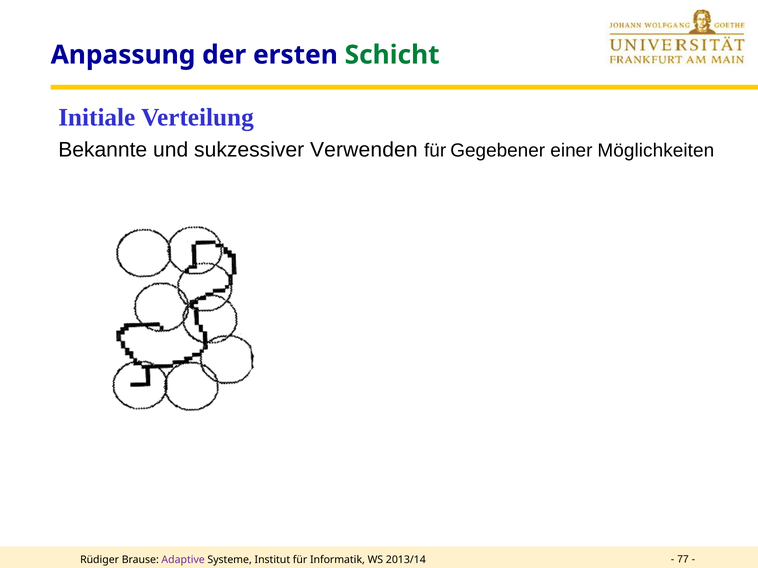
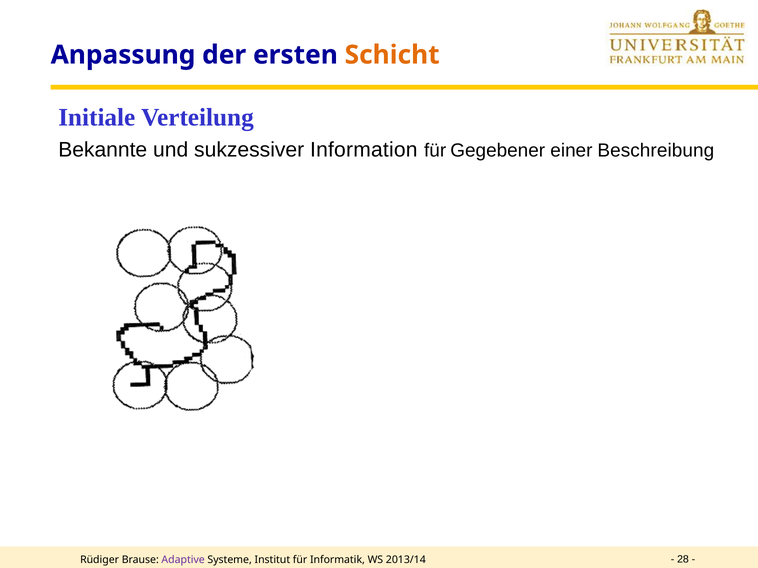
Schicht colour: green -> orange (392, 55)
Verwenden: Verwenden -> Information (364, 150)
Möglichkeiten: Möglichkeiten -> Beschreibung (656, 151)
77: 77 -> 28 (683, 560)
